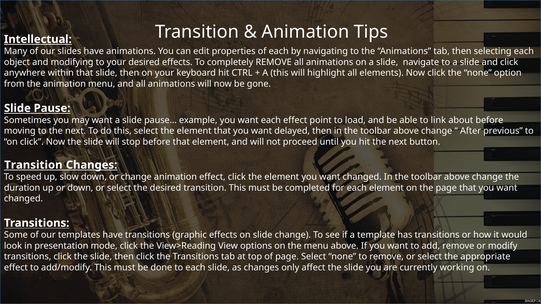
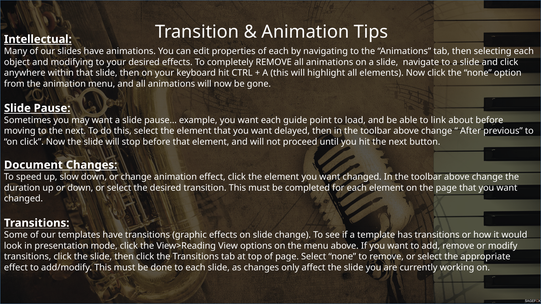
each effect: effect -> guide (295, 120)
Transition: Transition -> Document (33, 165)
